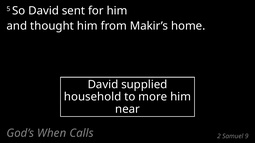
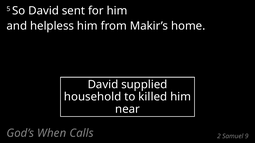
thought: thought -> helpless (52, 26)
more: more -> killed (153, 97)
